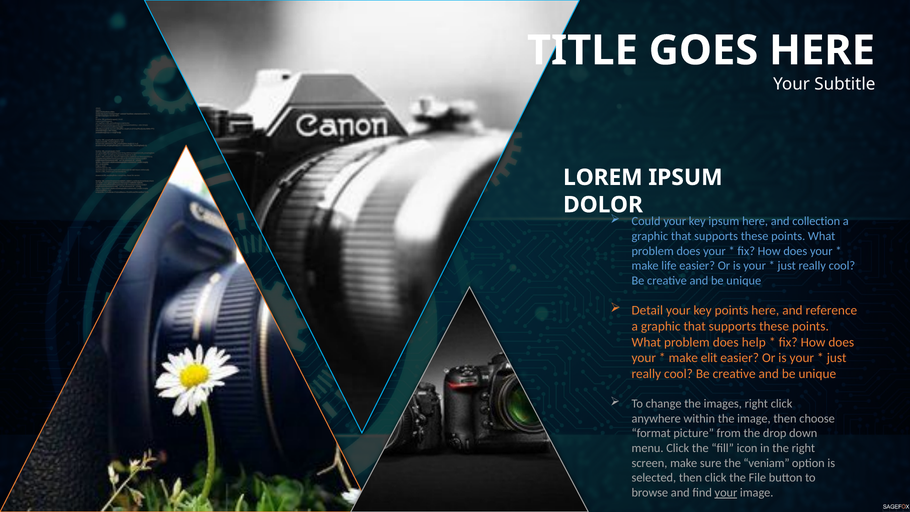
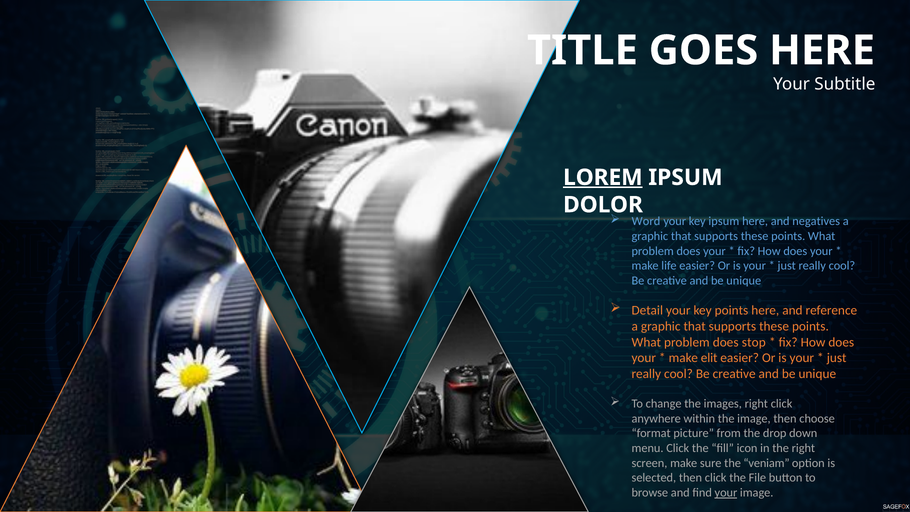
LOREM underline: none -> present (603, 177)
Could: Could -> Word (646, 221)
collection: collection -> negatives (816, 221)
help: help -> stop (754, 342)
